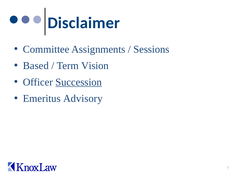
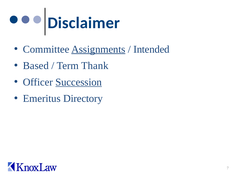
Assignments underline: none -> present (98, 49)
Sessions: Sessions -> Intended (151, 49)
Vision: Vision -> Thank (95, 66)
Advisory: Advisory -> Directory (83, 99)
